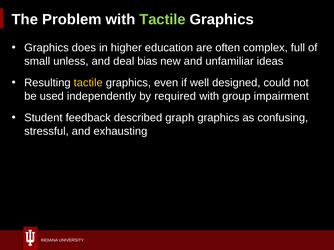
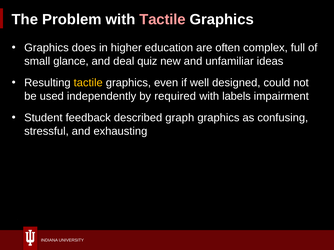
Tactile colour: light green -> pink (163, 19)
unless: unless -> glance (71, 61)
bias: bias -> quiz (147, 61)
group: group -> labels (236, 96)
